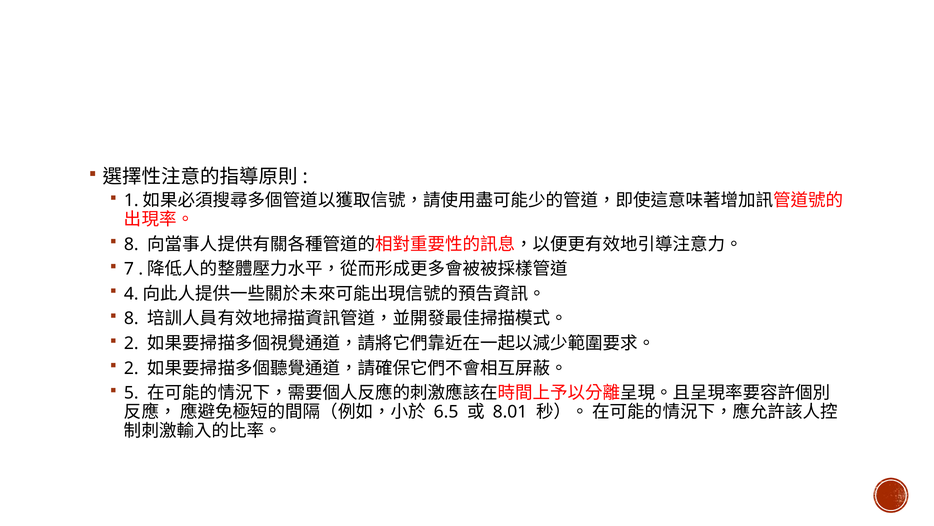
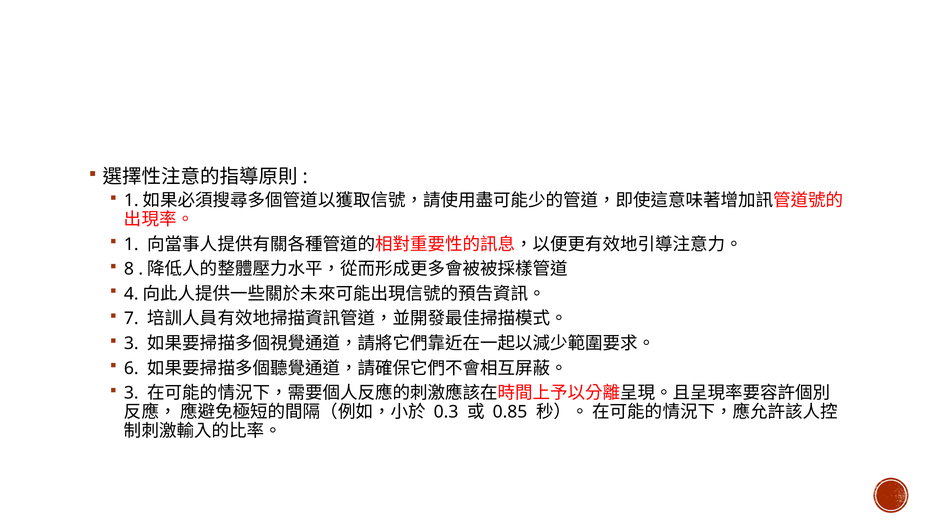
8: 8 -> 1 (131, 244)
7: 7 -> 8 (129, 269)
8: 8 -> 7 (131, 318)
2: 2 -> 3 (131, 343)
2: 2 -> 6 (131, 368)
5: 5 -> 3 (131, 393)
6.5: 6.5 -> 0.3 (446, 411)
8.01: 8.01 -> 0.85 (510, 411)
